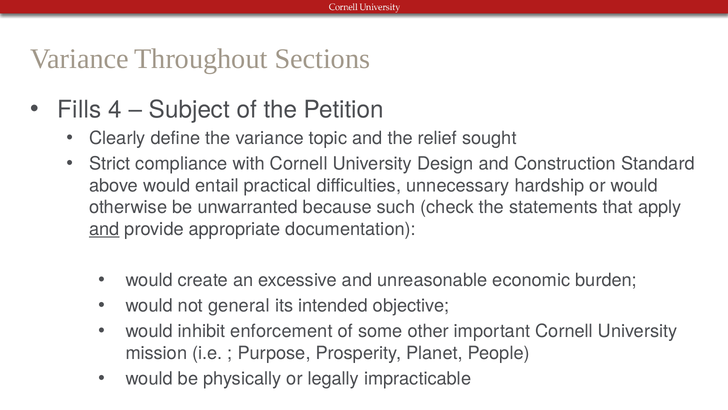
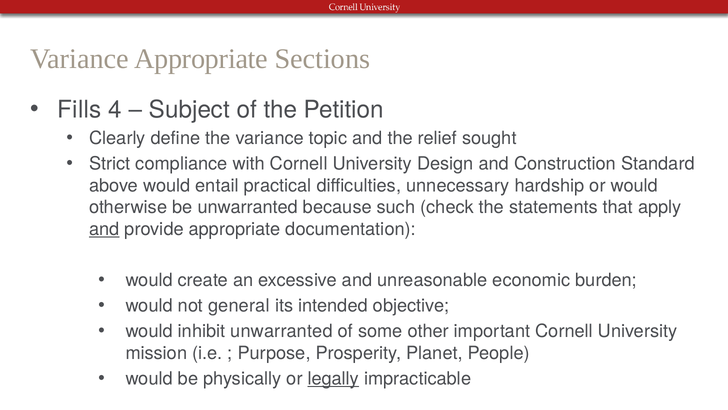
Variance Throughout: Throughout -> Appropriate (201, 59)
inhibit enforcement: enforcement -> unwarranted (282, 331)
legally underline: none -> present (333, 378)
